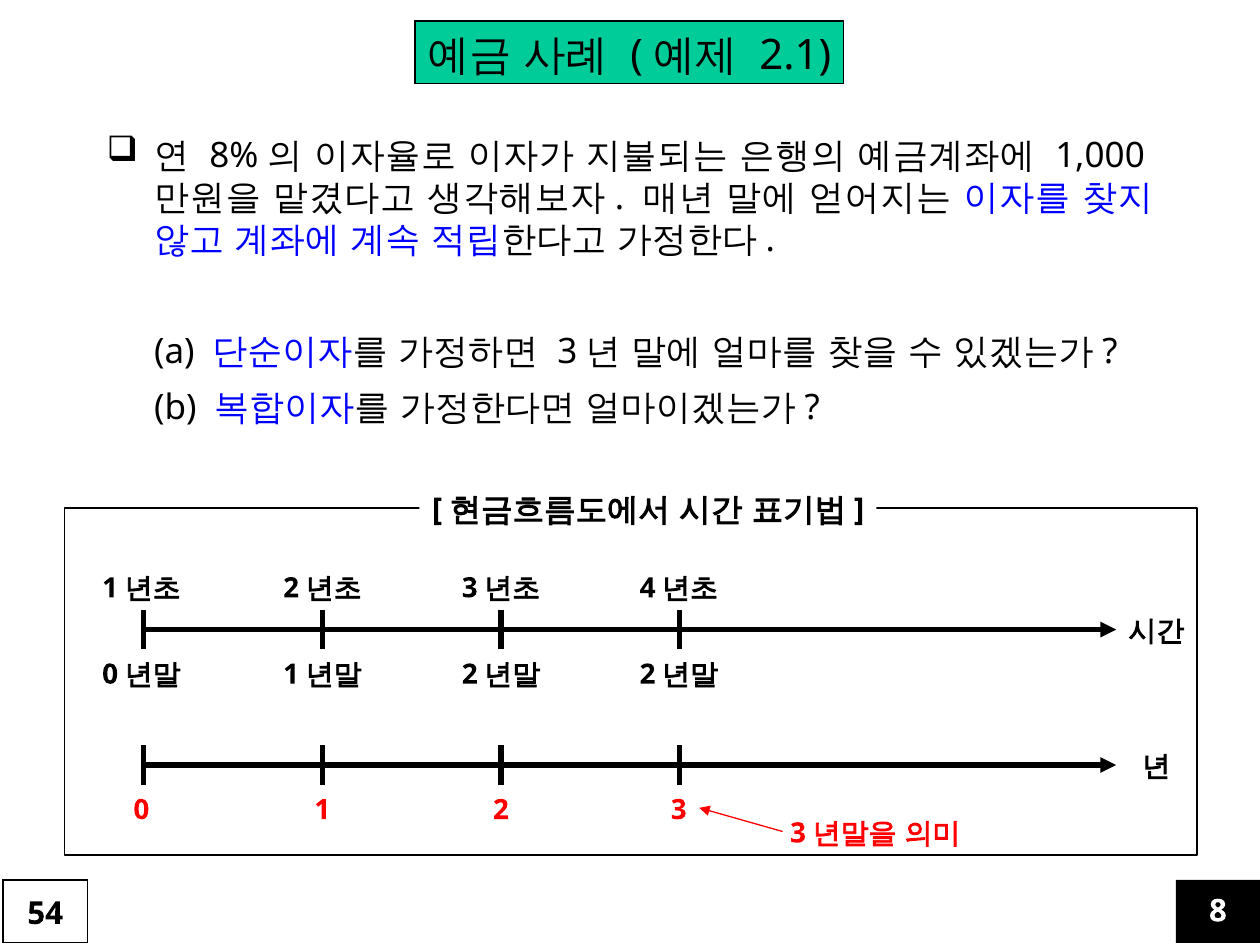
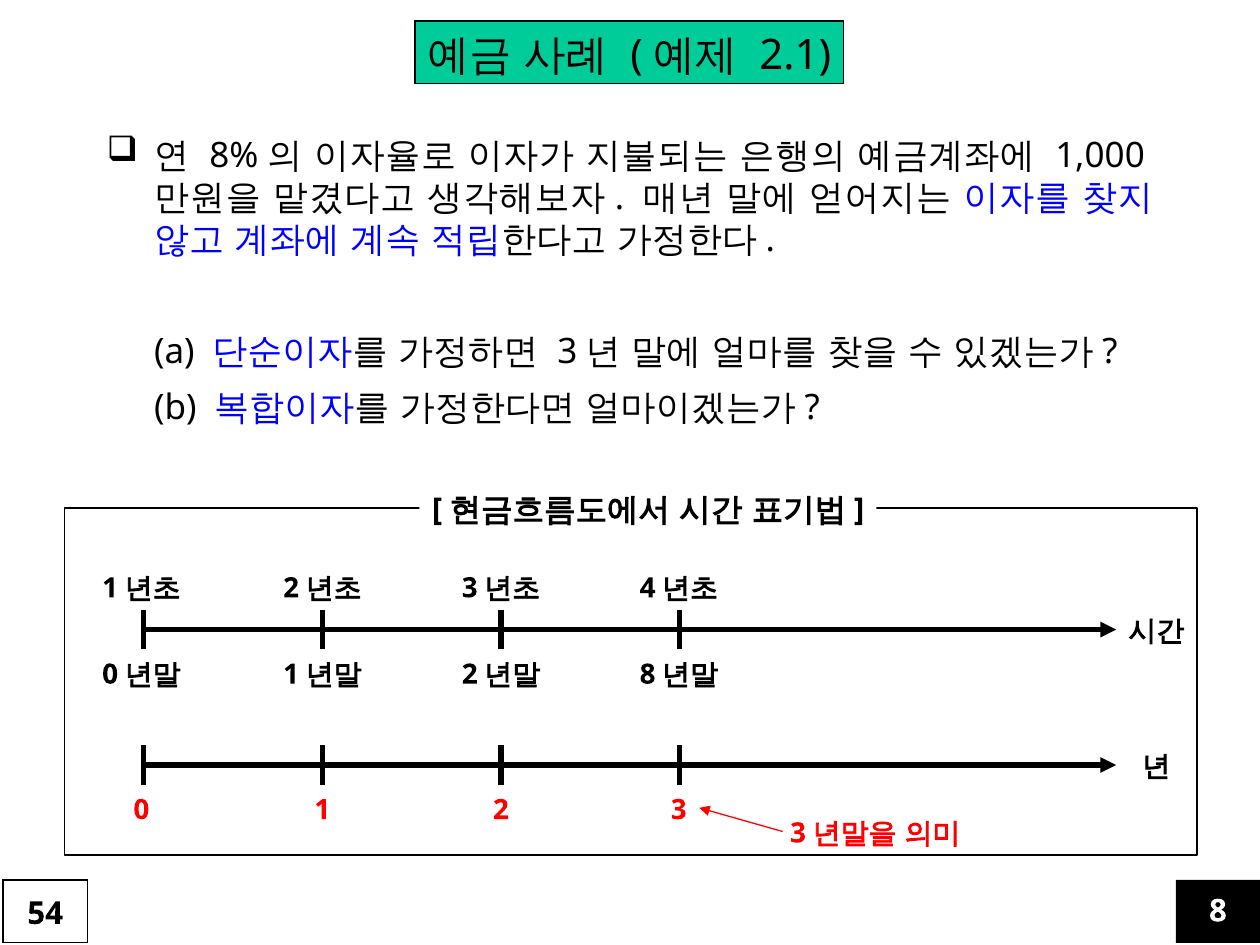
2: 2 -> 8 (648, 674)
